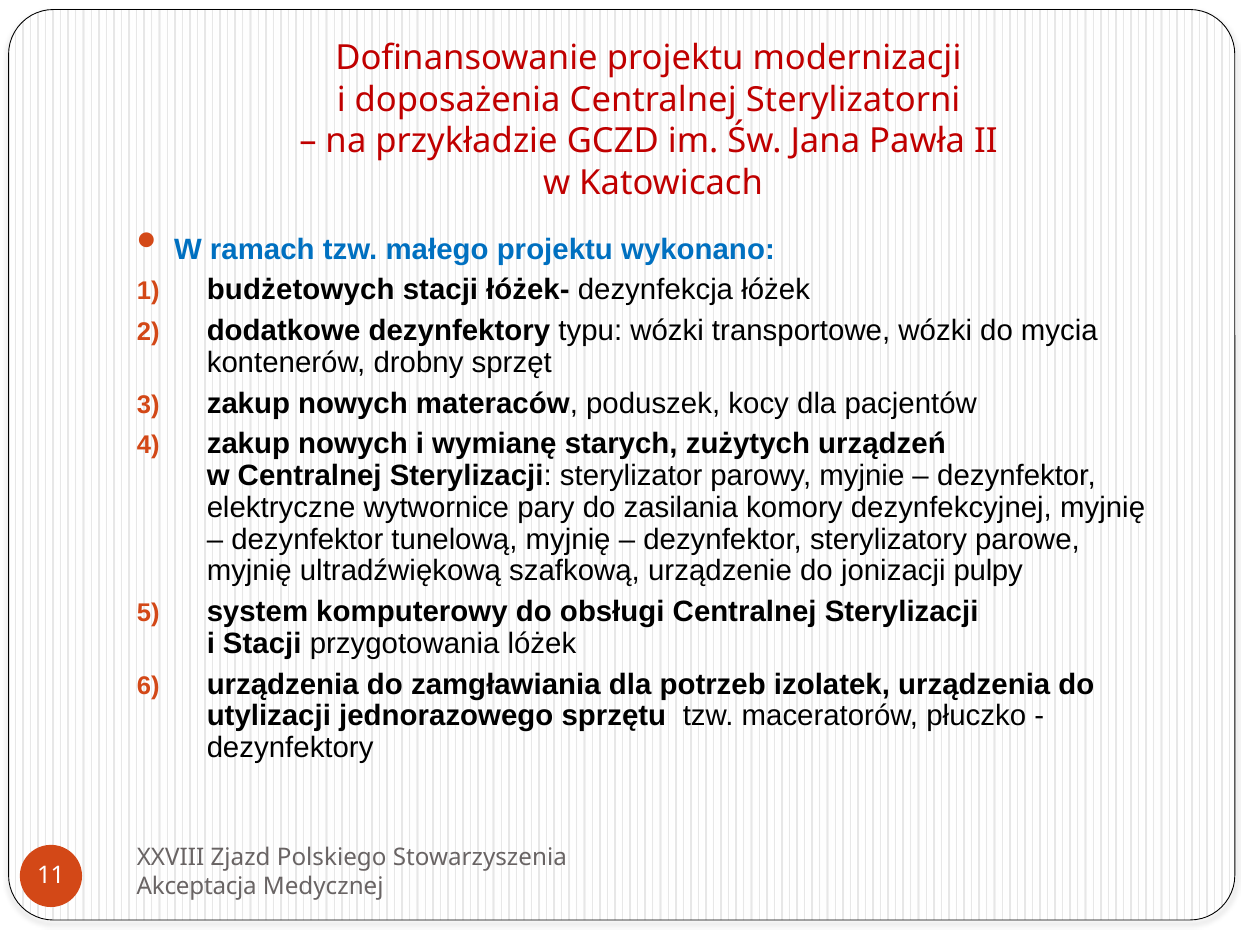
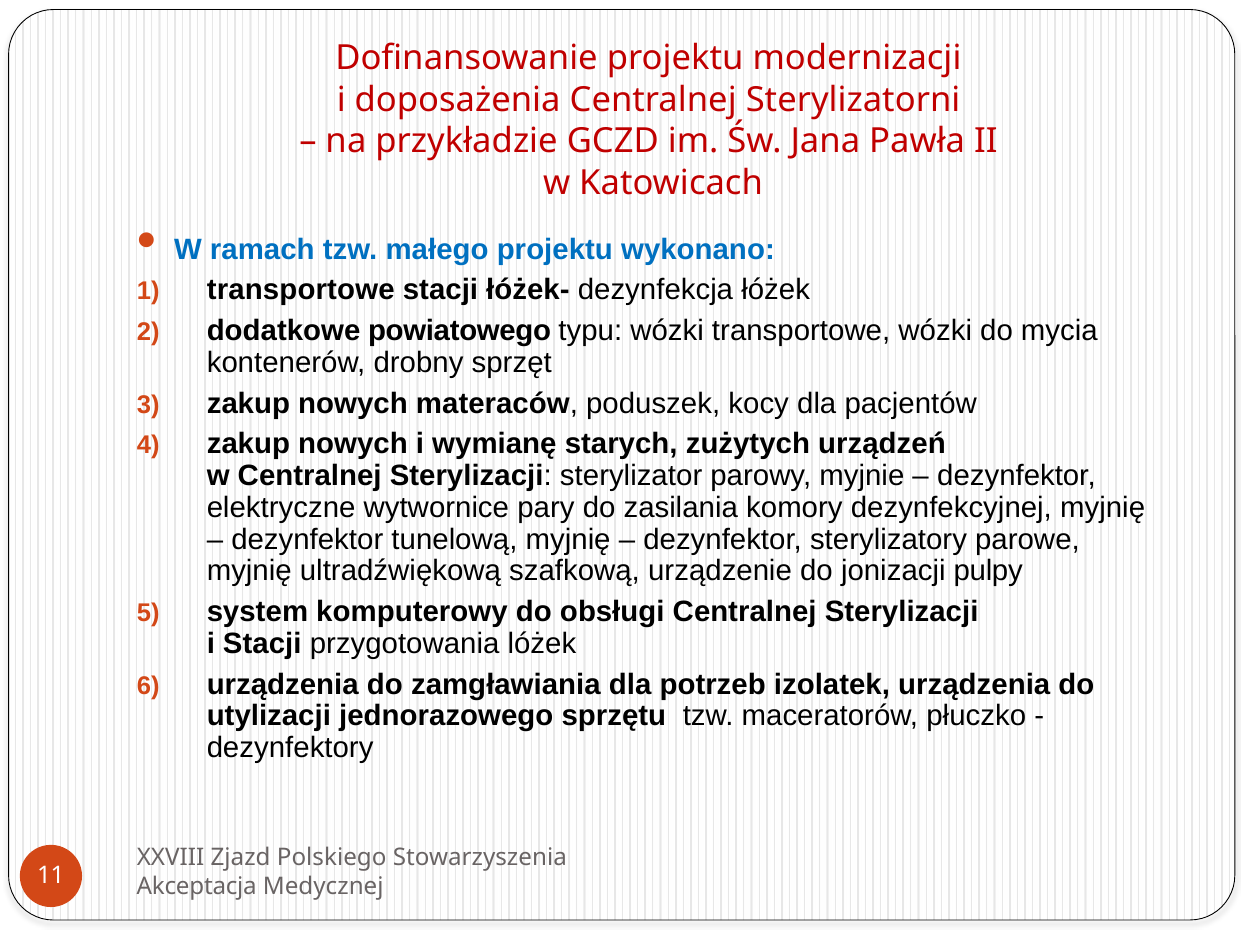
budżetowych: budżetowych -> transportowe (301, 290)
dodatkowe dezynfektory: dezynfektory -> powiatowego (460, 331)
